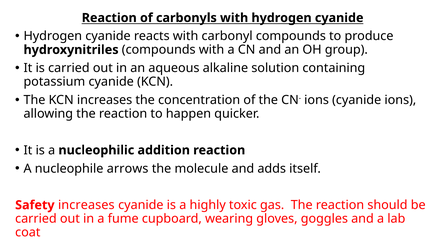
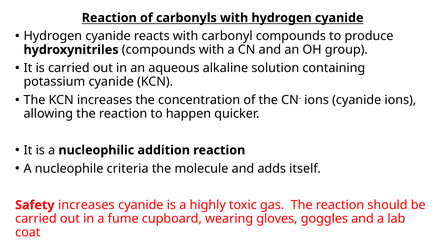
arrows: arrows -> criteria (128, 168)
